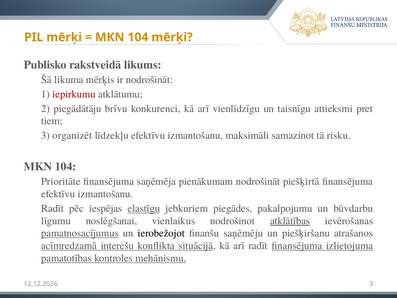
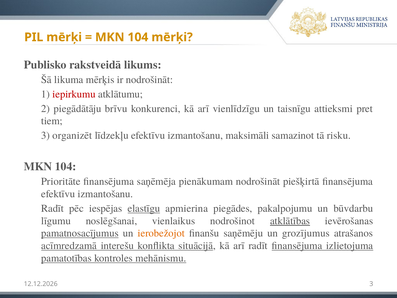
jebkuriem: jebkuriem -> apmierina (187, 208)
ierobežojot colour: black -> orange (161, 233)
piešķiršanu: piešķiršanu -> grozījumus (306, 233)
